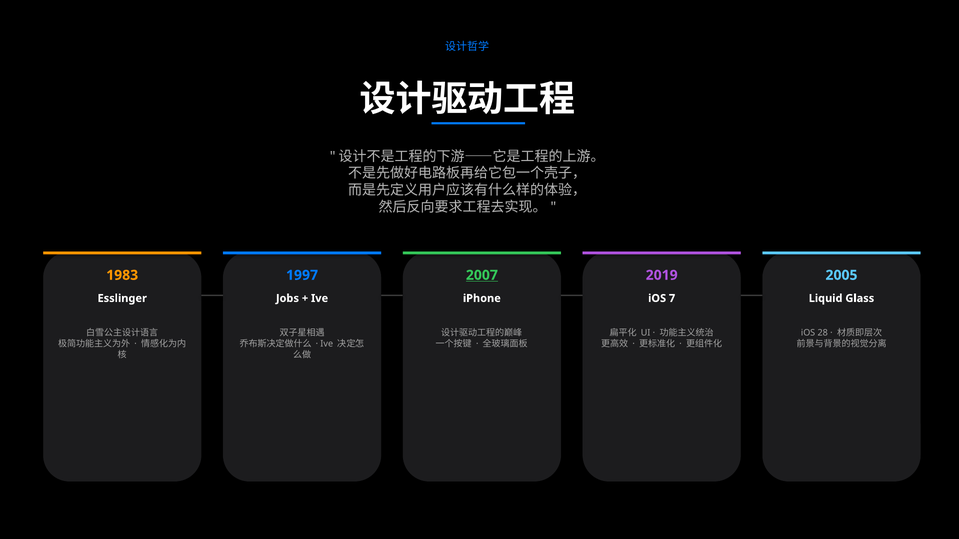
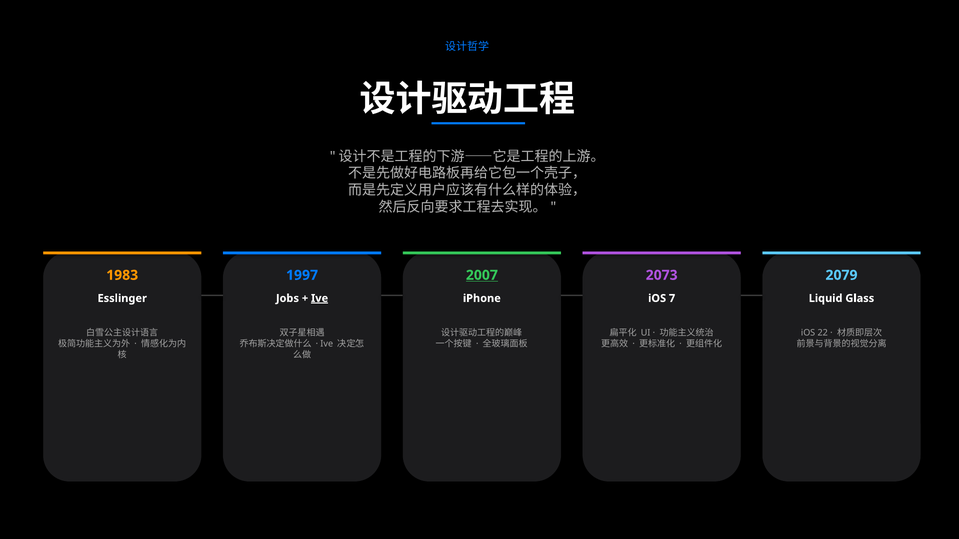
2019: 2019 -> 2073 (662, 275)
2005: 2005 -> 2079 (841, 275)
Ive underline: none -> present (320, 299)
28: 28 -> 22 (823, 333)
